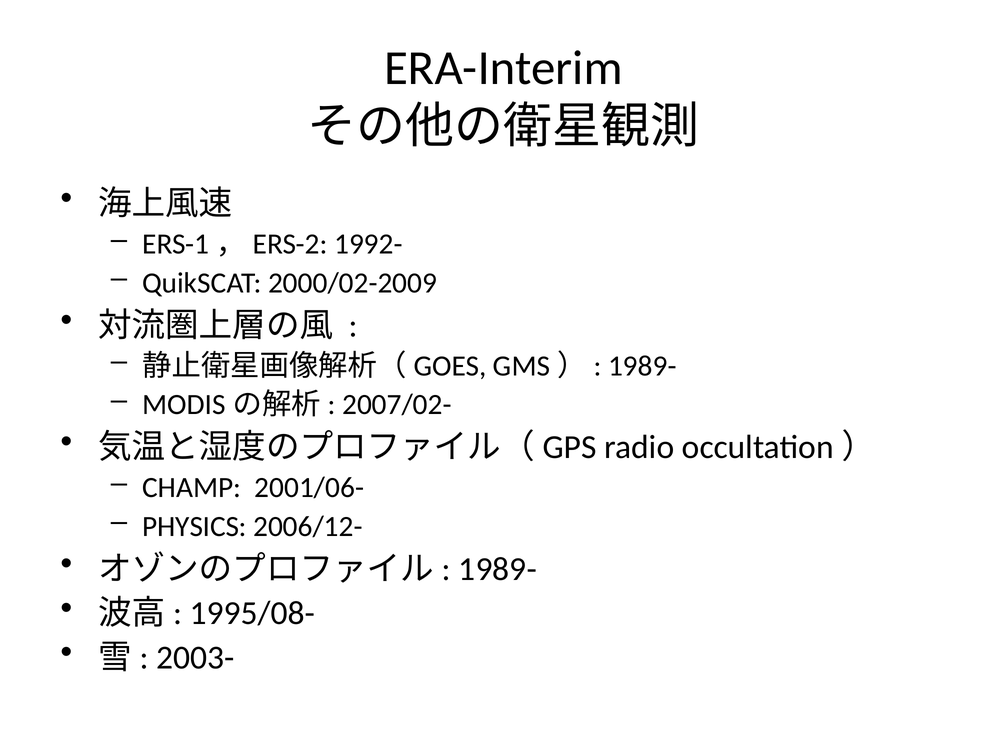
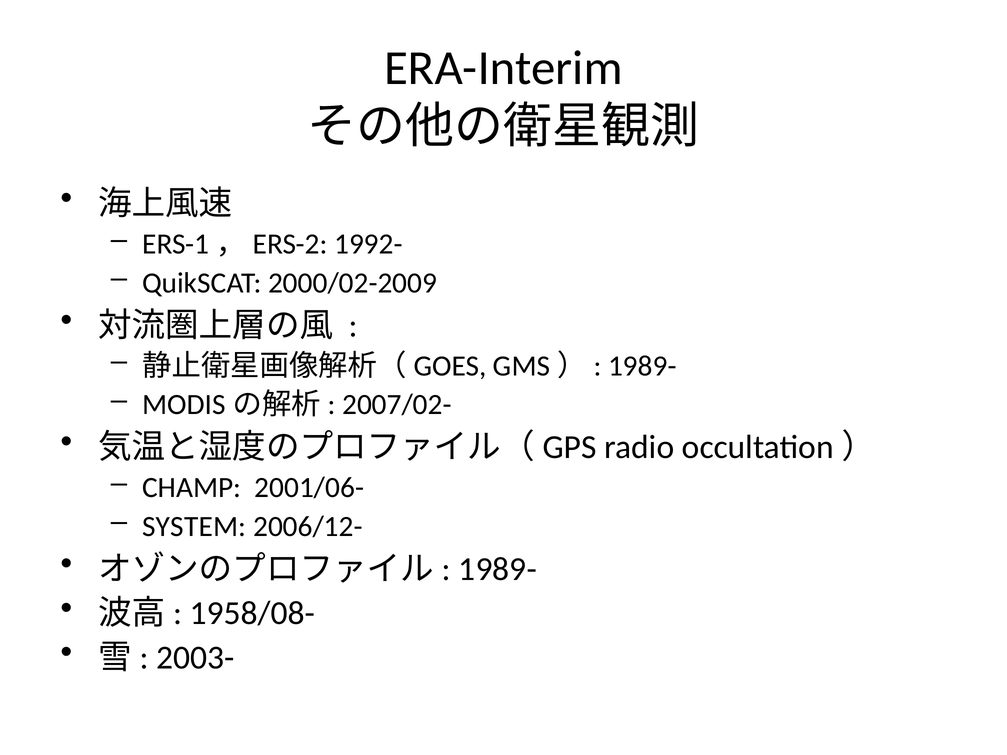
PHYSICS: PHYSICS -> SYSTEM (194, 527)
1995/08-: 1995/08- -> 1958/08- (253, 614)
